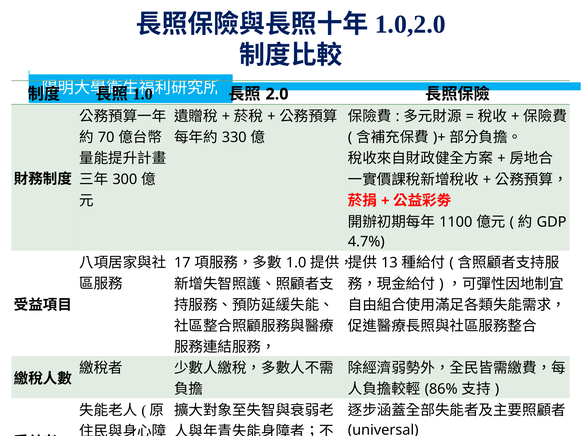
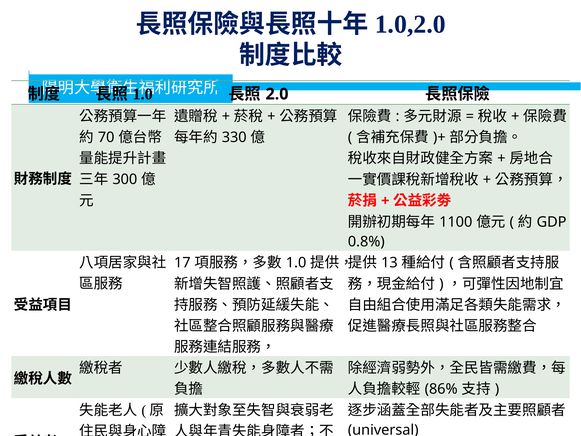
4.7%: 4.7% -> 0.8% (366, 242)
